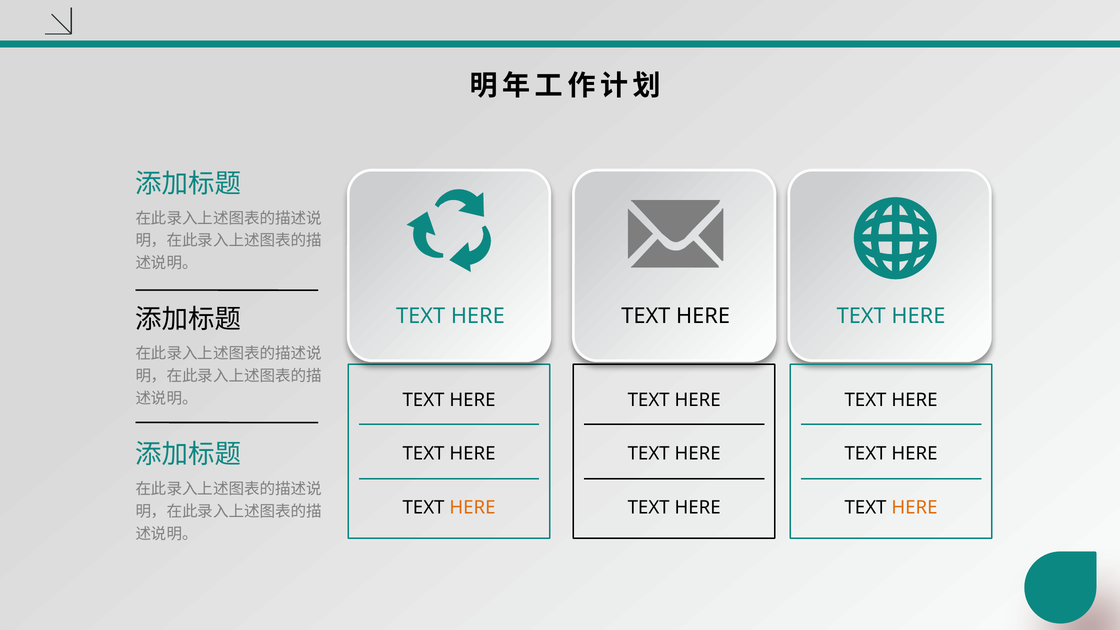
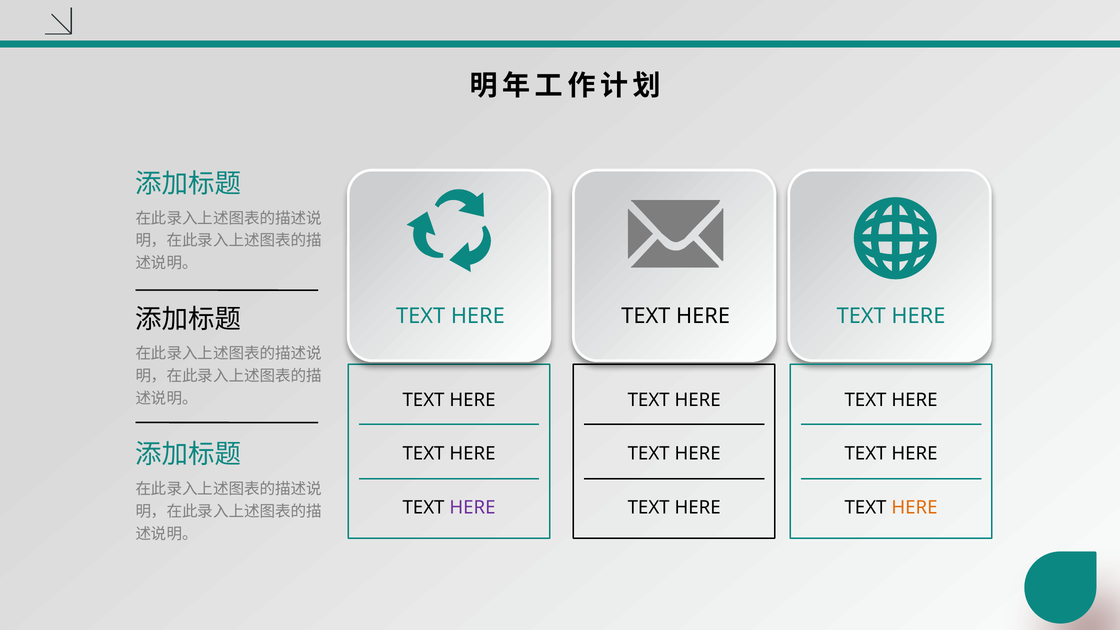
HERE colour: orange -> purple (472, 508)
